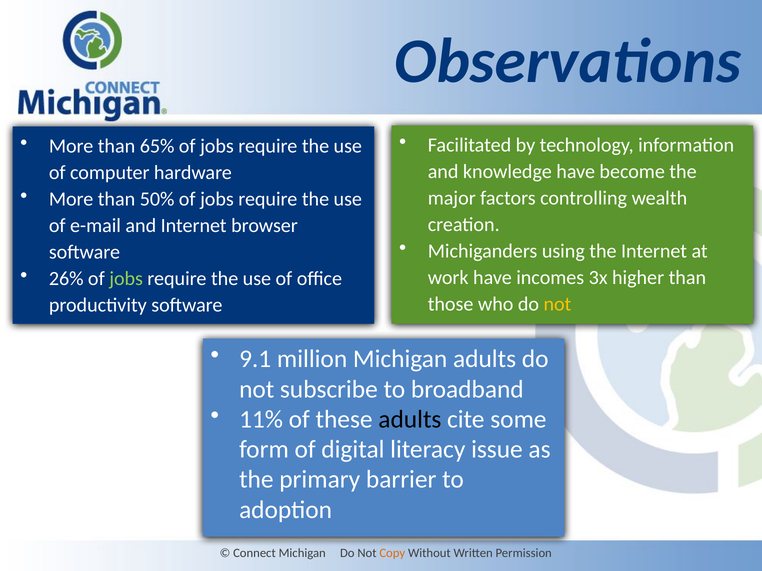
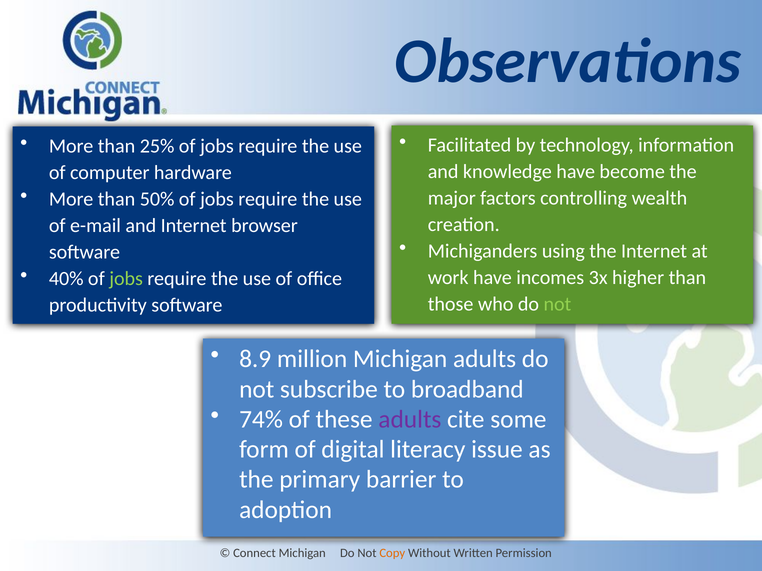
65%: 65% -> 25% (157, 146)
26%: 26% -> 40% (66, 279)
not colour: yellow -> light green (557, 304)
9.1: 9.1 -> 8.9 (255, 359)
11%: 11% -> 74% (261, 420)
adults colour: black -> purple (410, 420)
